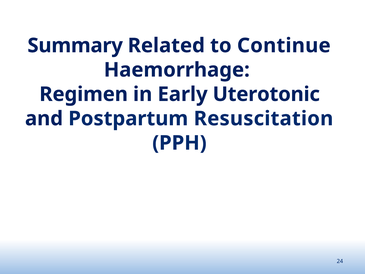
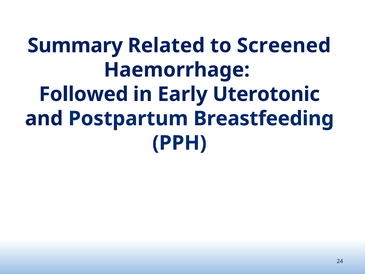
Continue: Continue -> Screened (284, 46)
Regimen: Regimen -> Followed (84, 94)
Resuscitation: Resuscitation -> Breastfeeding (264, 119)
